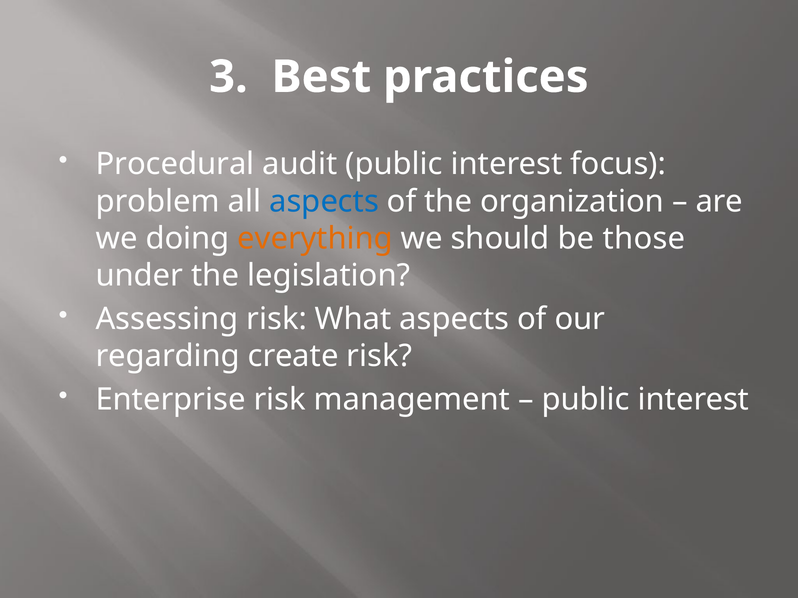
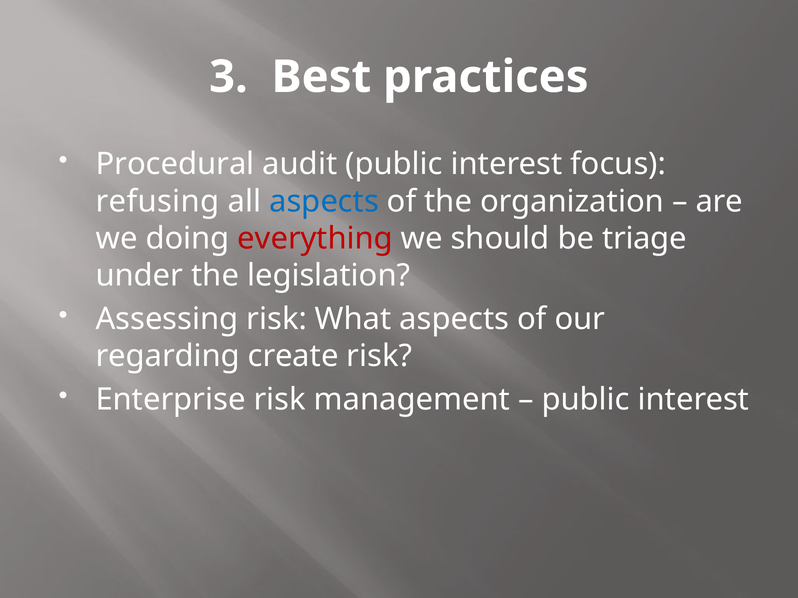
problem: problem -> refusing (158, 201)
everything colour: orange -> red (315, 239)
those: those -> triage (644, 239)
